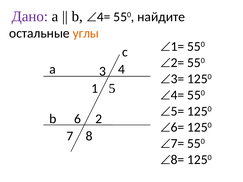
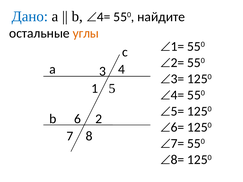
Дано colour: purple -> blue (30, 16)
